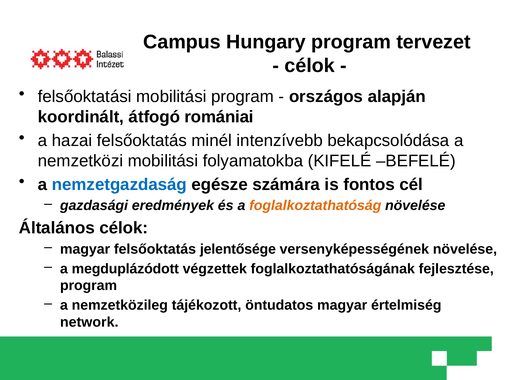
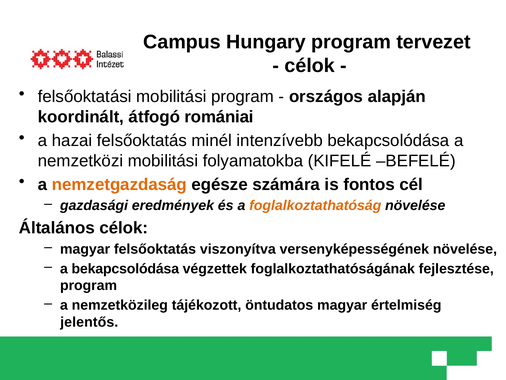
nemzetgazdaság colour: blue -> orange (119, 184)
jelentősége: jelentősége -> viszonyítva (238, 249)
a megduplázódott: megduplázódott -> bekapcsolódása (125, 268)
network: network -> jelentős (89, 322)
